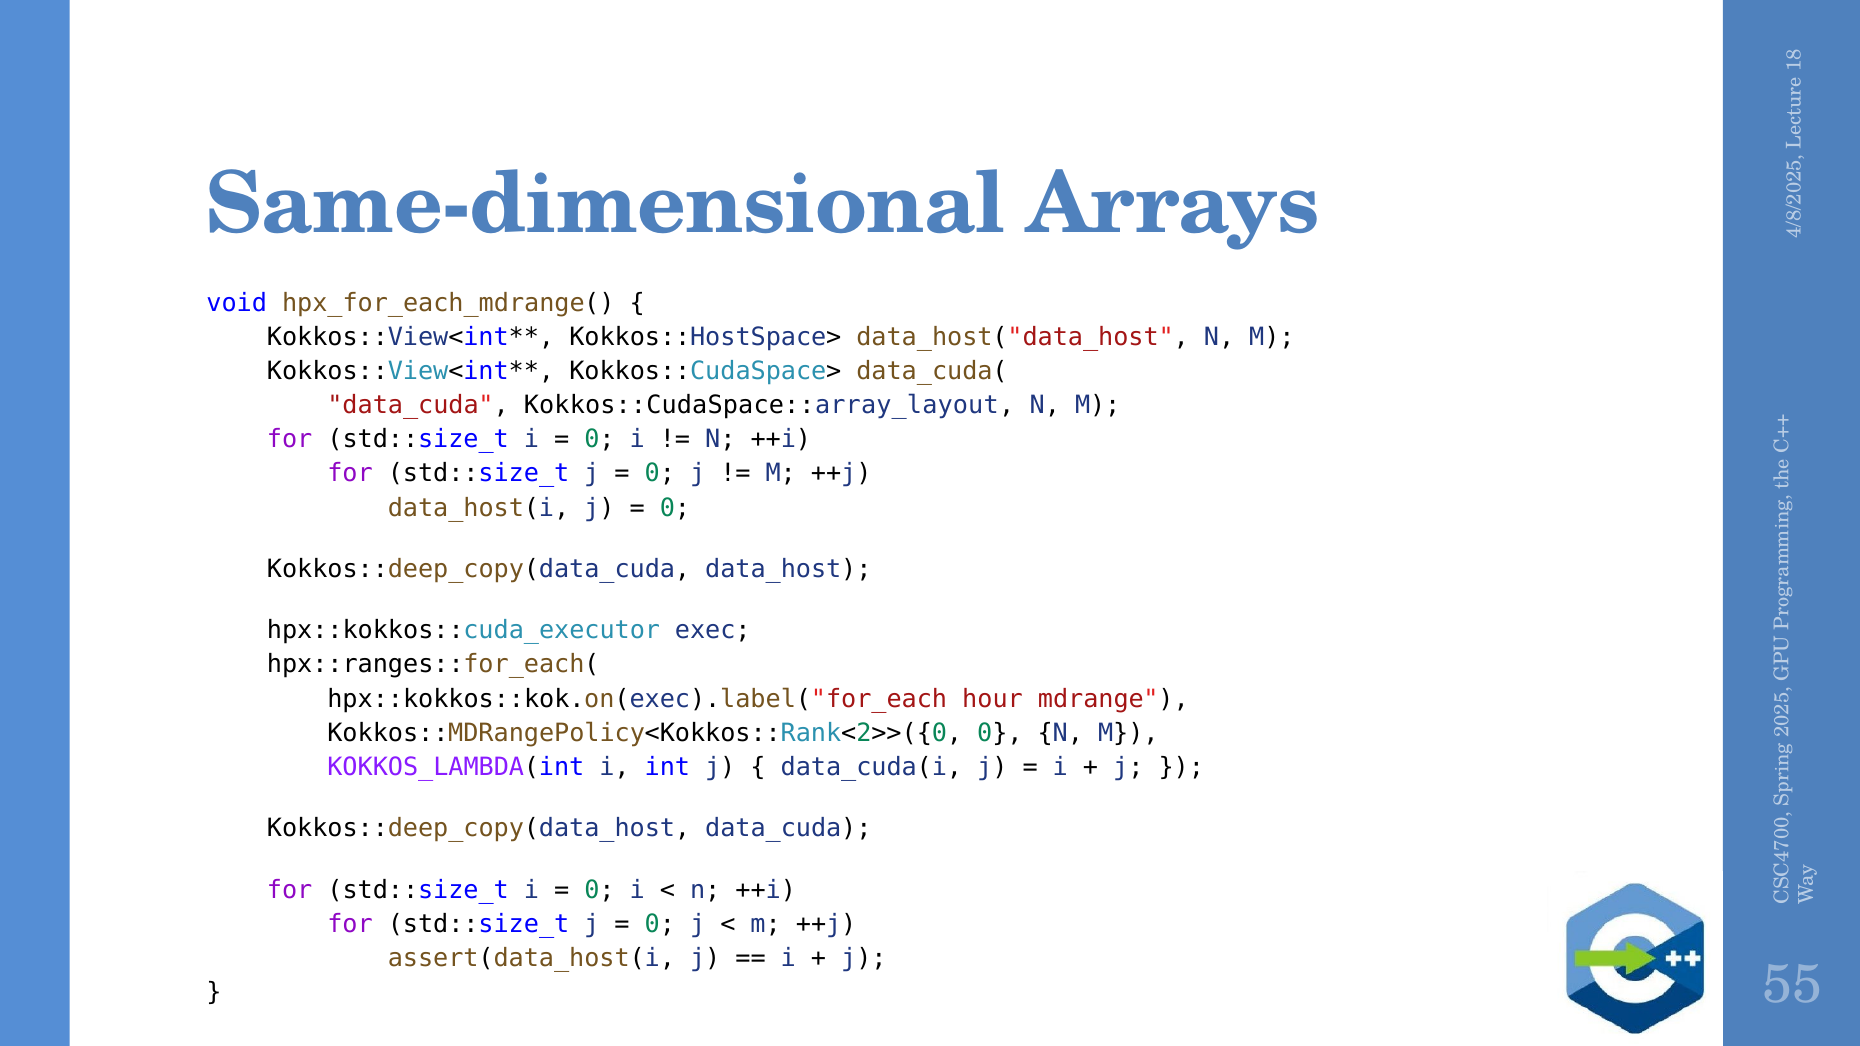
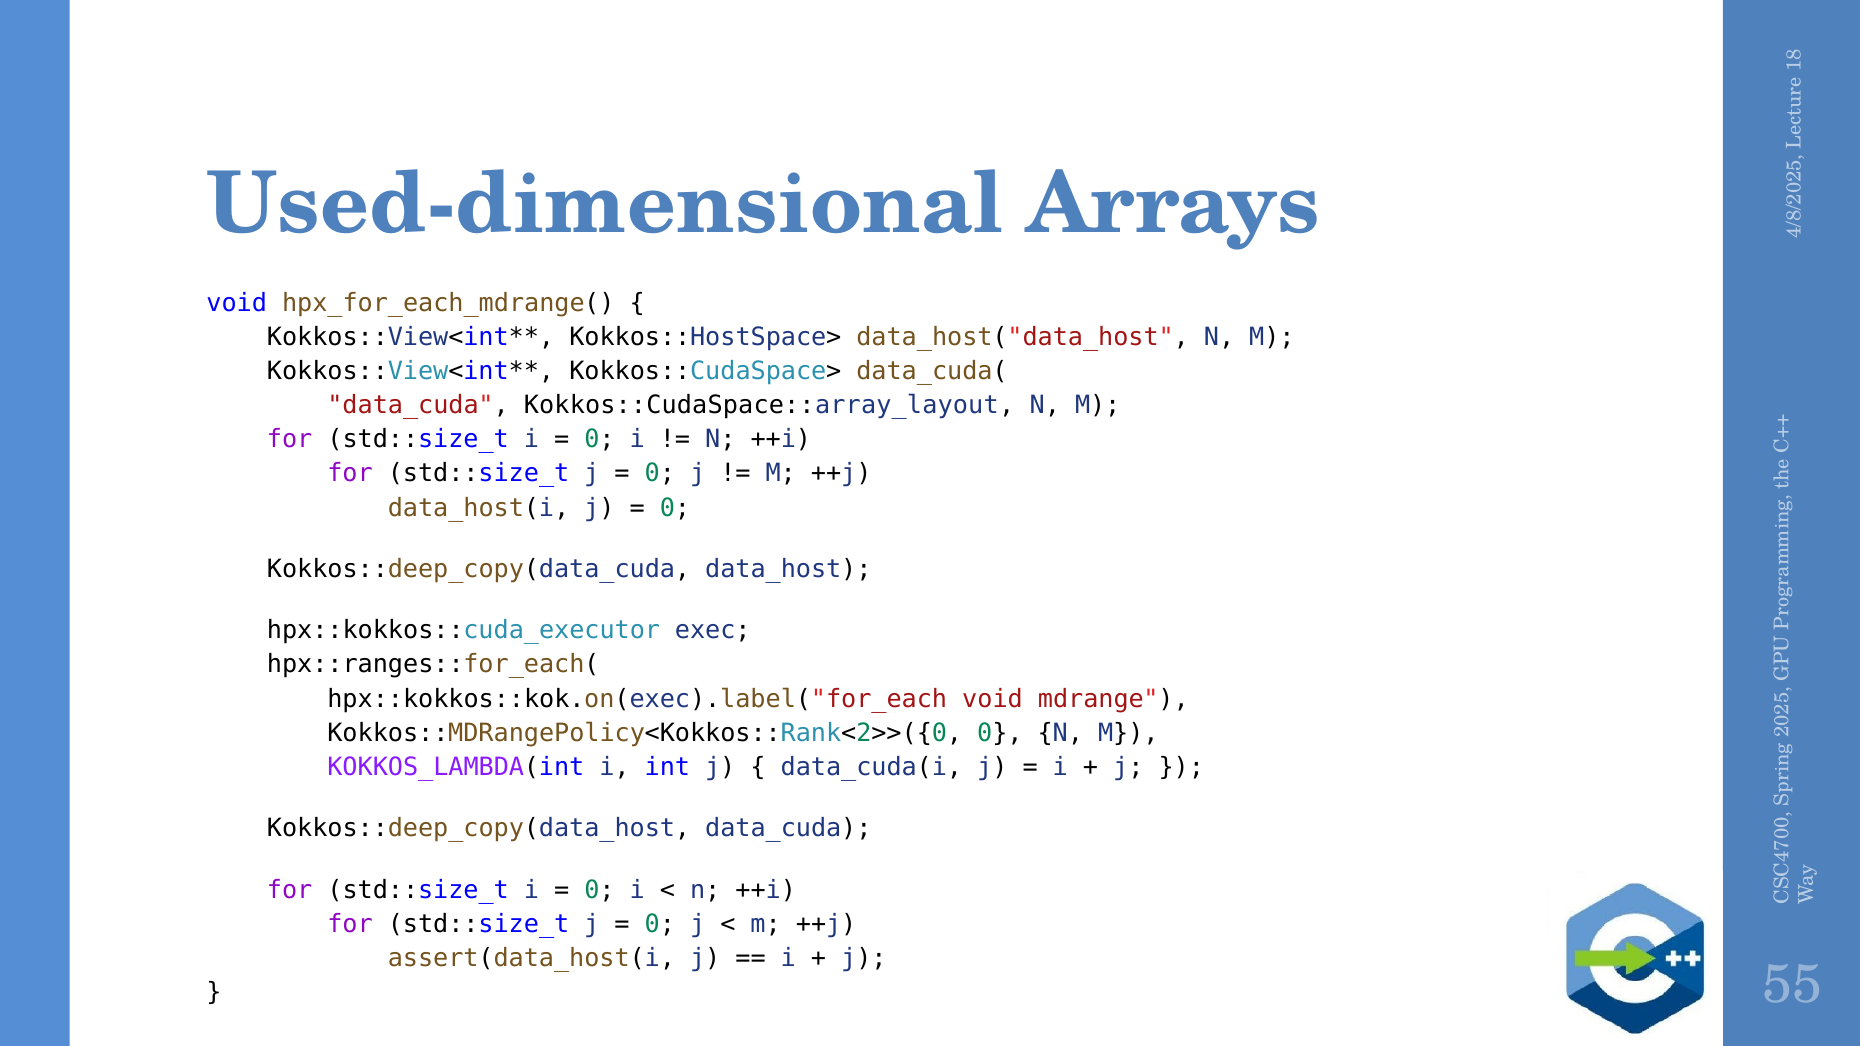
Same-dimensional: Same-dimensional -> Used-dimensional (605, 204)
hpx::kokkos::kok.on(exec).label("for_each hour: hour -> void (993, 699)
